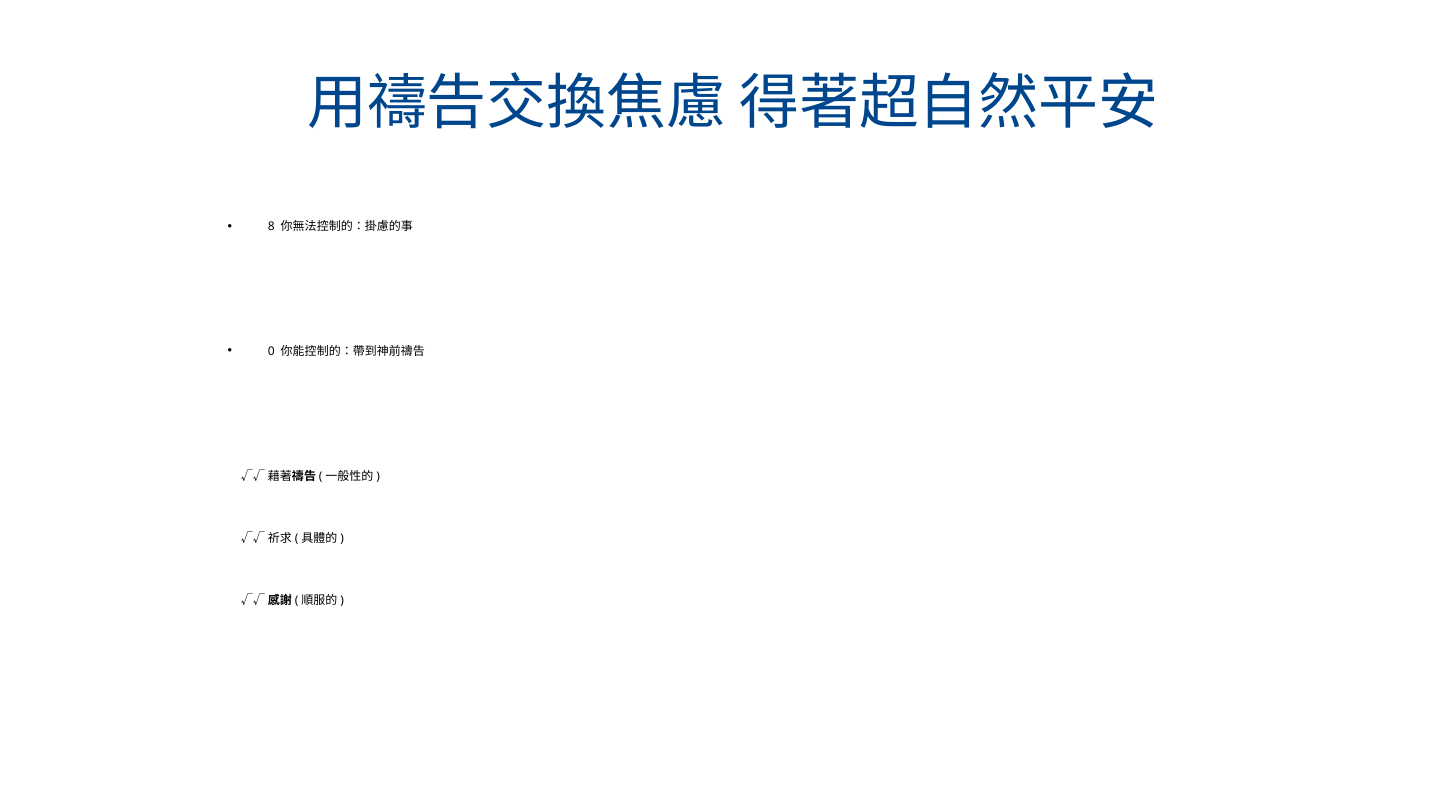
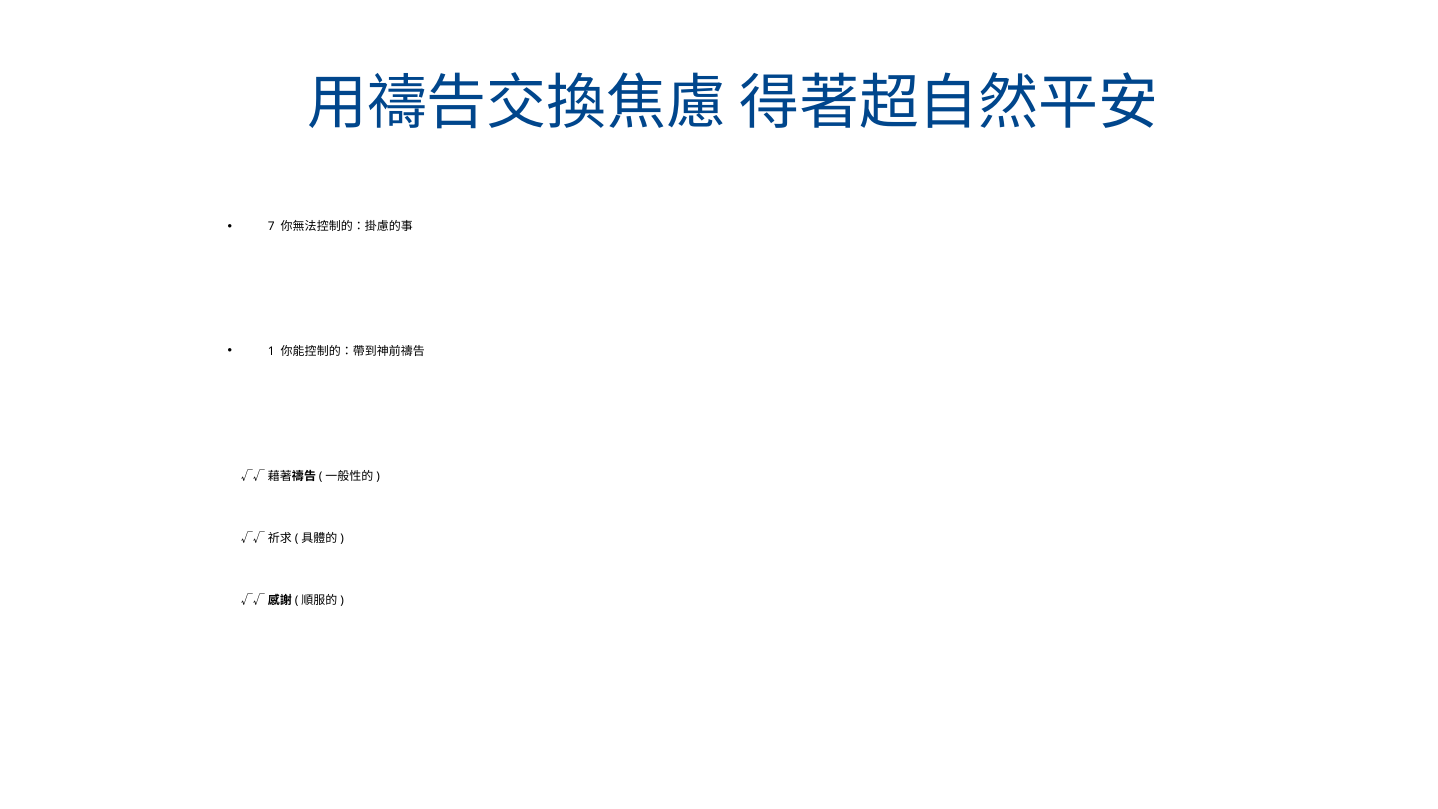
8: 8 -> 7 (271, 227)
0: 0 -> 1 (271, 351)
